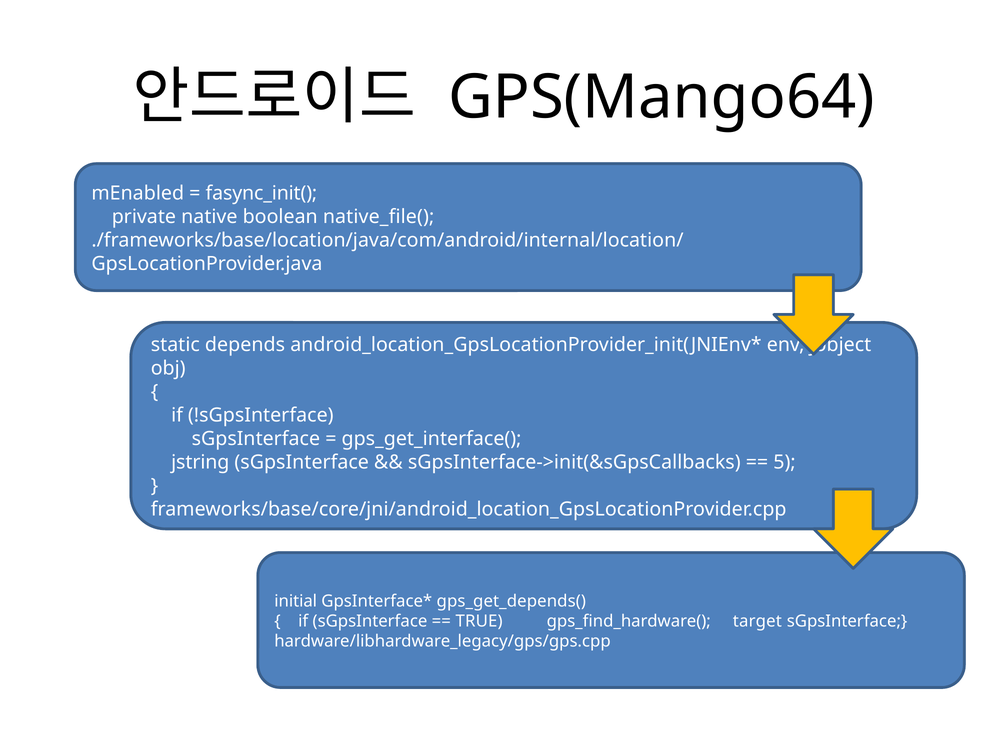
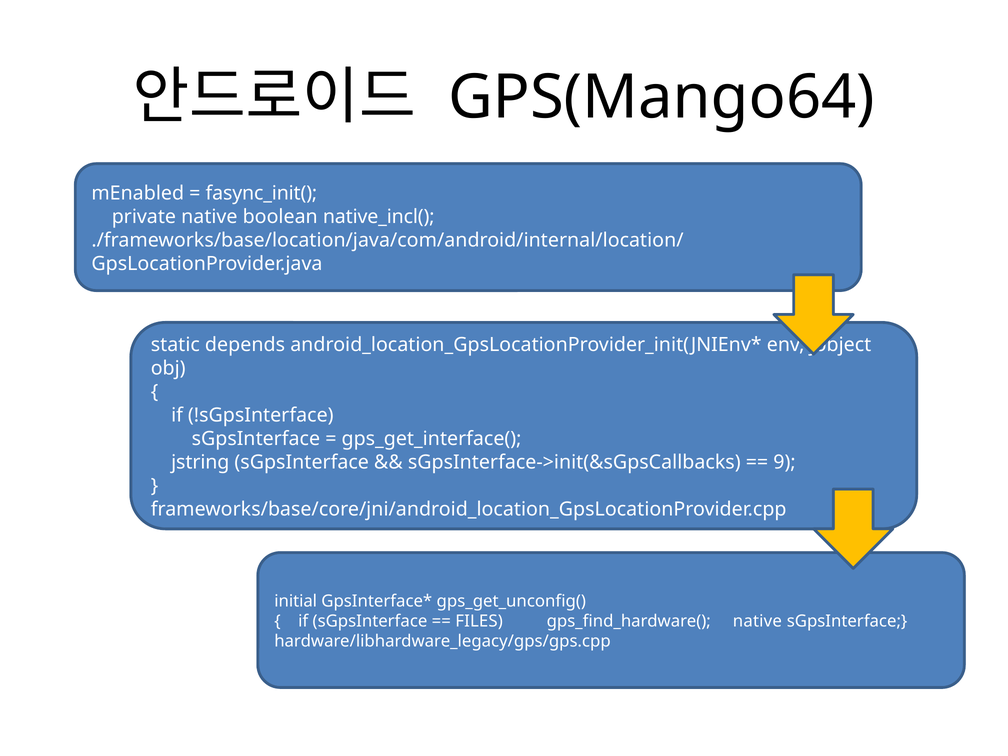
native_file(: native_file( -> native_incl( (379, 217)
5: 5 -> 9 (784, 462)
gps_get_depends(: gps_get_depends( -> gps_get_unconfig( (511, 601)
TRUE: TRUE -> FILES (479, 621)
gps_find_hardware( target: target -> native (757, 621)
